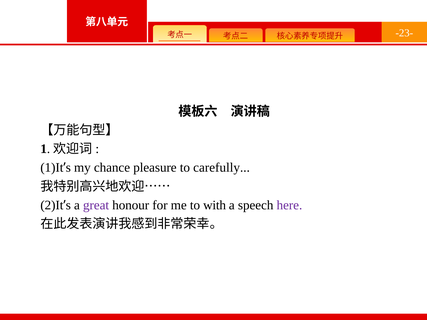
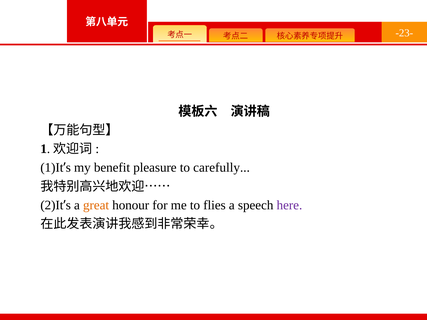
chance: chance -> benefit (112, 168)
great colour: purple -> orange (96, 205)
with: with -> flies (215, 205)
